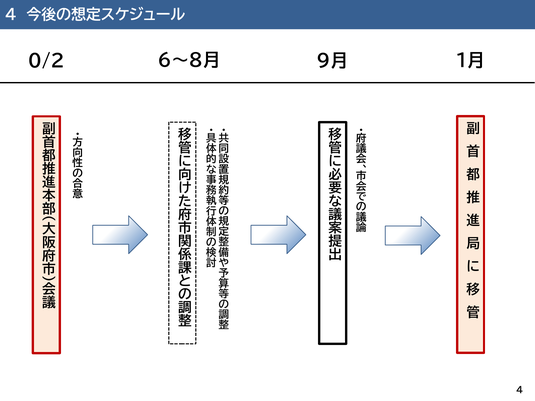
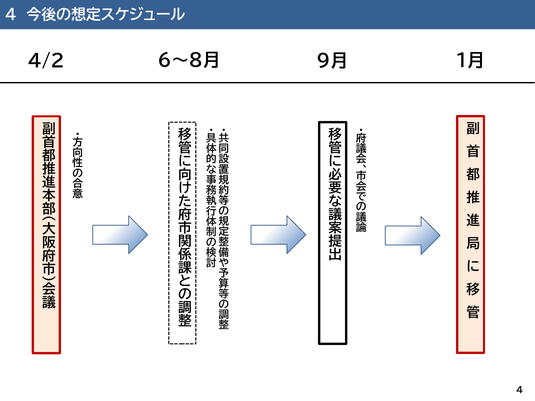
0/2: 0/2 -> 4/2 (46, 61)
